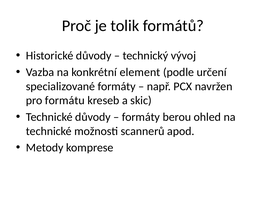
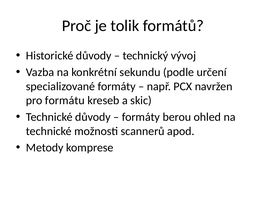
element: element -> sekundu (140, 72)
